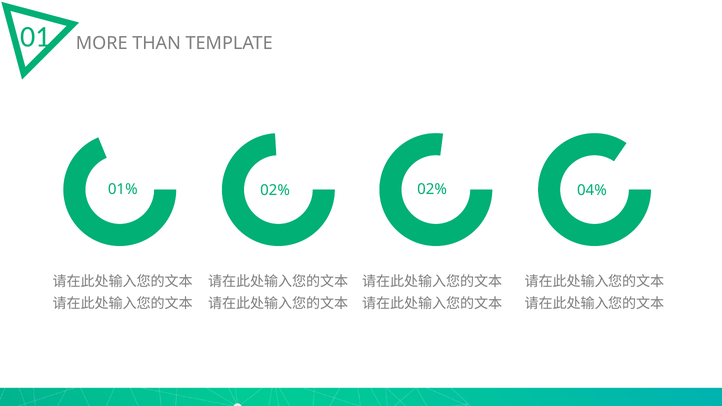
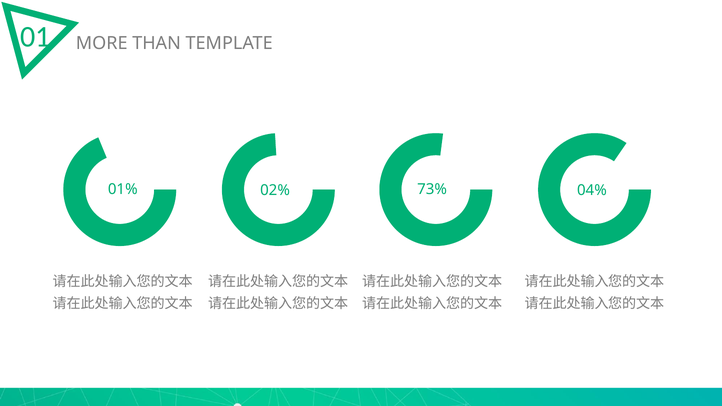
02% 02%: 02% -> 73% (432, 189)
